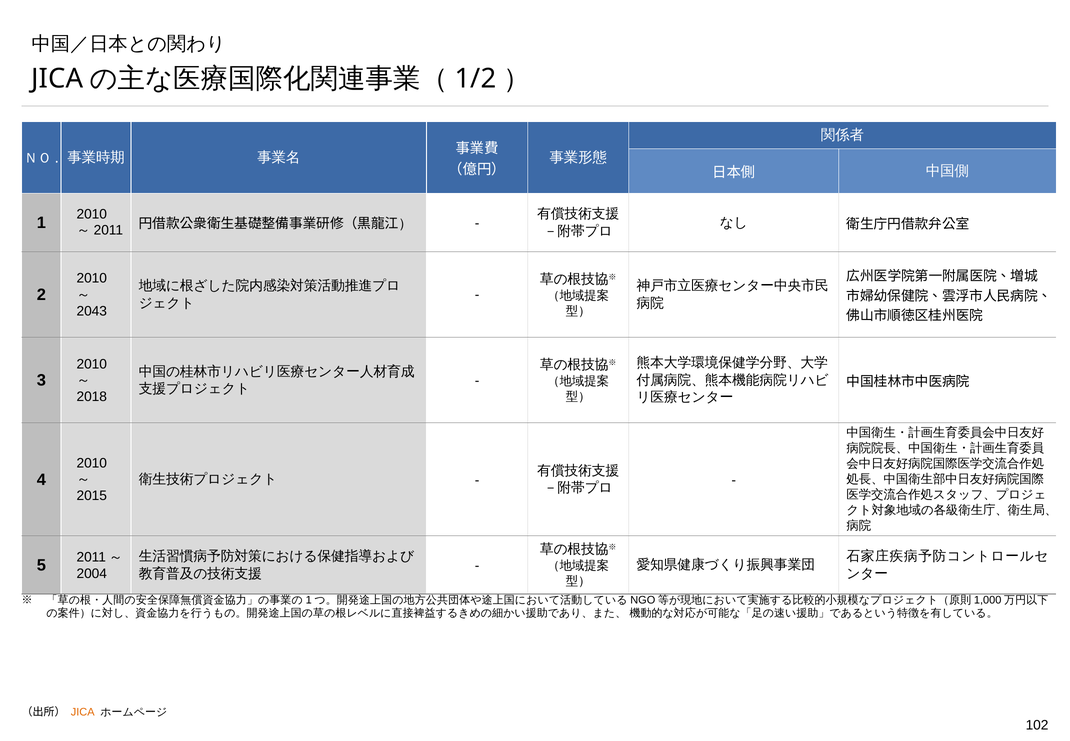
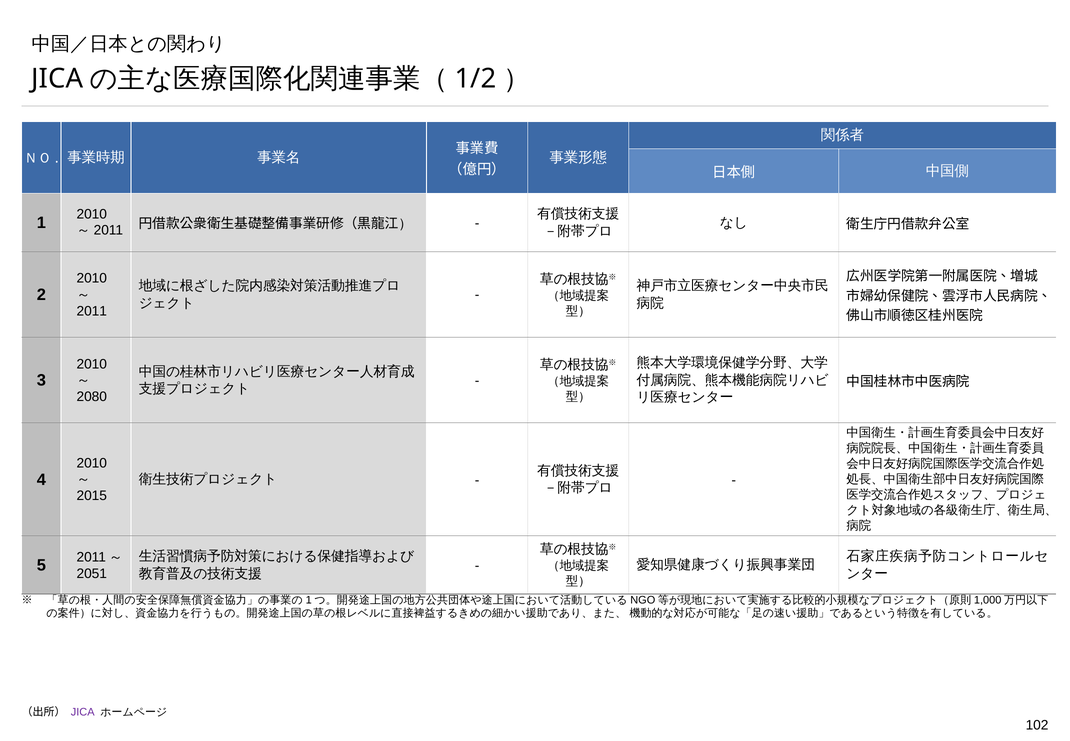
2043: 2043 -> 2011 (92, 311)
2018: 2018 -> 2080 (92, 396)
2004: 2004 -> 2051 (92, 573)
JICA colour: orange -> purple (83, 712)
